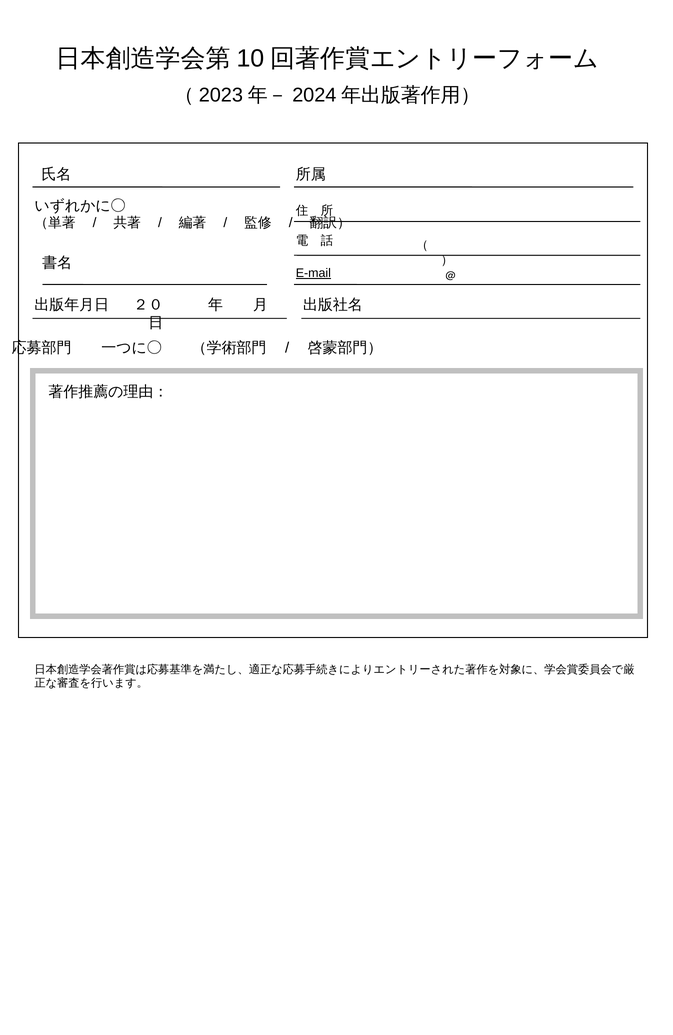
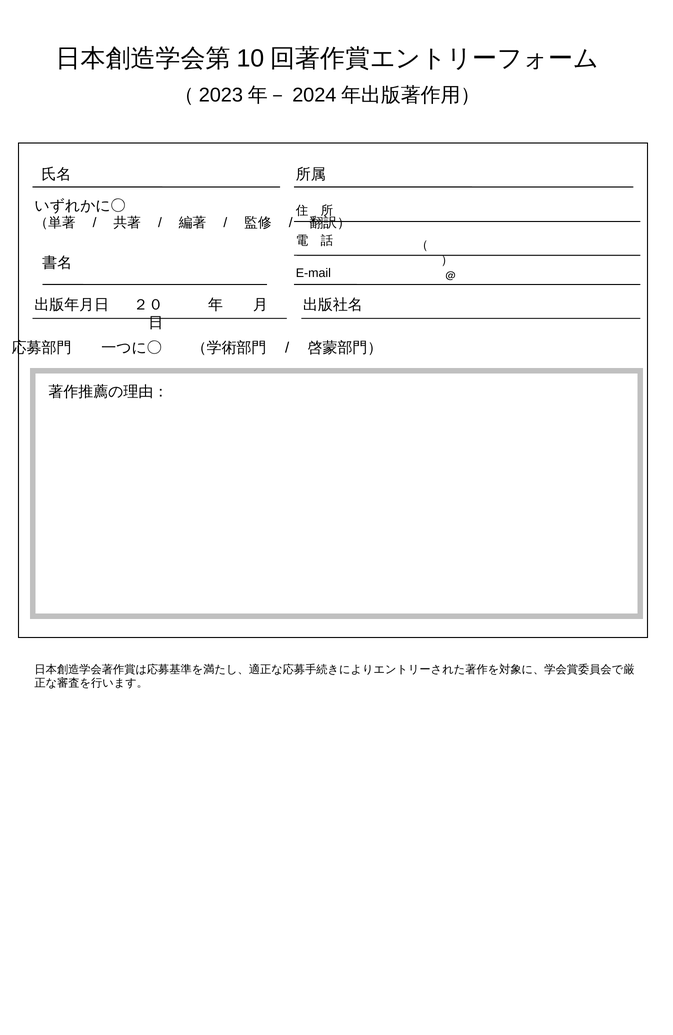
E-mail underline: present -> none (313, 273)
